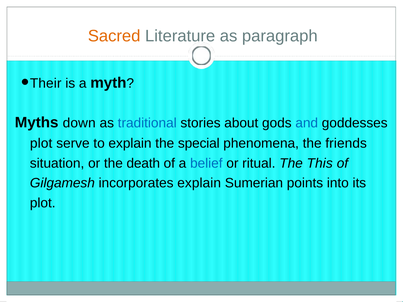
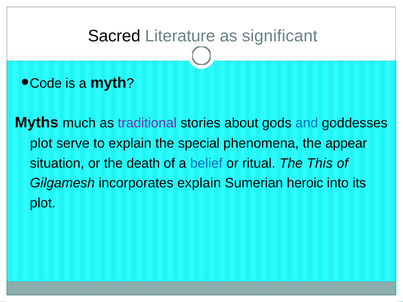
Sacred colour: orange -> black (114, 36)
paragraph: paragraph -> significant (280, 36)
Their: Their -> Code (46, 83)
down: down -> much (79, 123)
traditional colour: blue -> purple (147, 123)
friends: friends -> appear (346, 143)
points: points -> heroic (305, 183)
